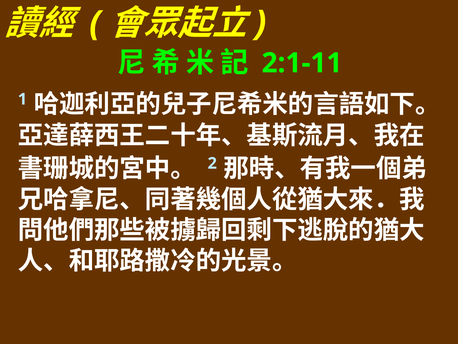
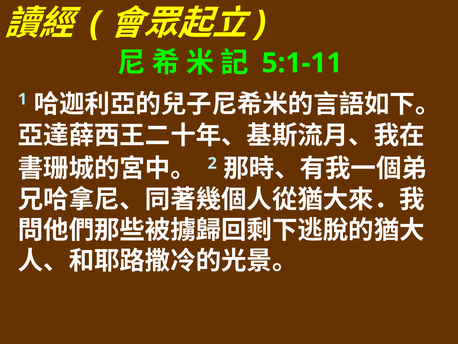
2:1-11: 2:1-11 -> 5:1-11 (302, 63)
